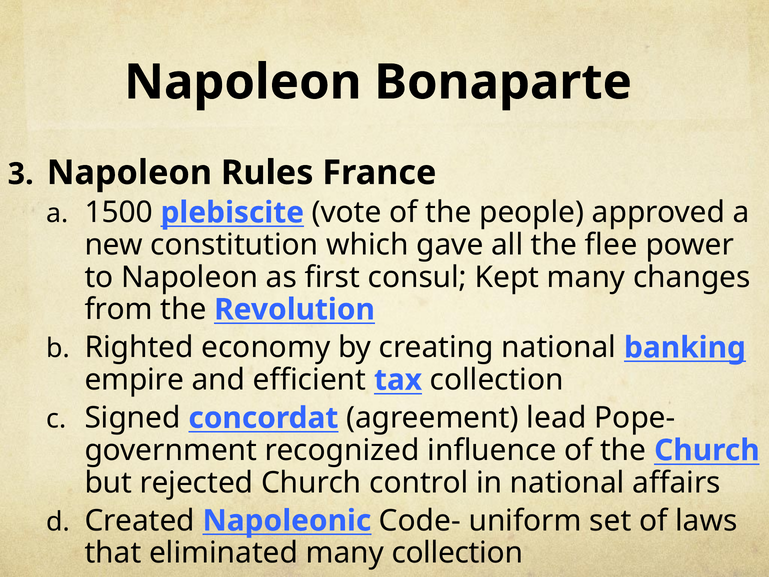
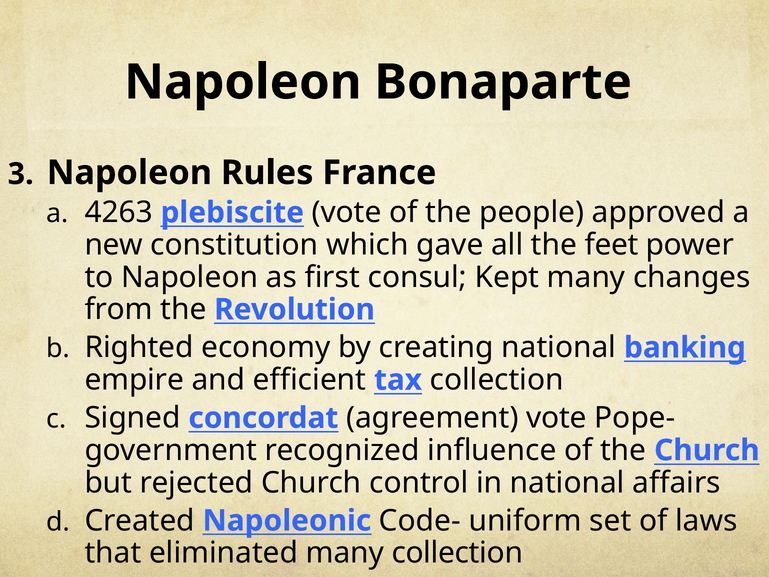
1500: 1500 -> 4263 (119, 213)
flee: flee -> feet (612, 245)
agreement lead: lead -> vote (557, 418)
